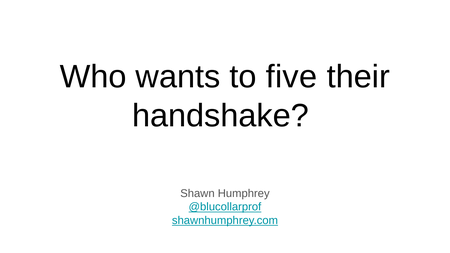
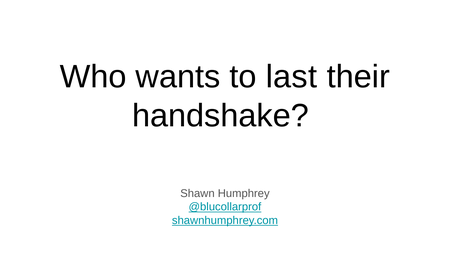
five: five -> last (291, 77)
